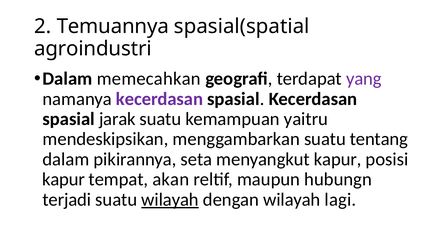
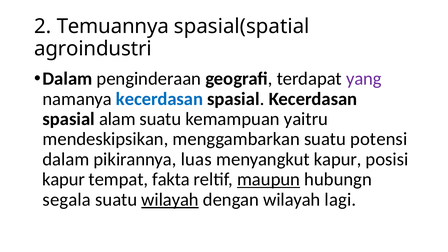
memecahkan: memecahkan -> penginderaan (149, 79)
kecerdasan colour: purple -> blue (159, 99)
jarak: jarak -> alam (117, 119)
tentang: tentang -> potensi (379, 139)
seta: seta -> luas (196, 159)
akan: akan -> fakta (171, 179)
maupun underline: none -> present (269, 179)
terjadi: terjadi -> segala (67, 200)
